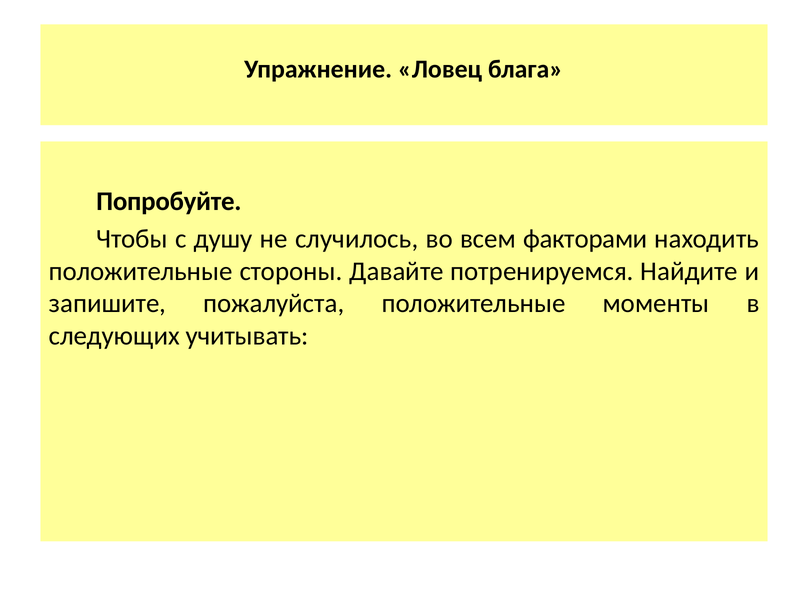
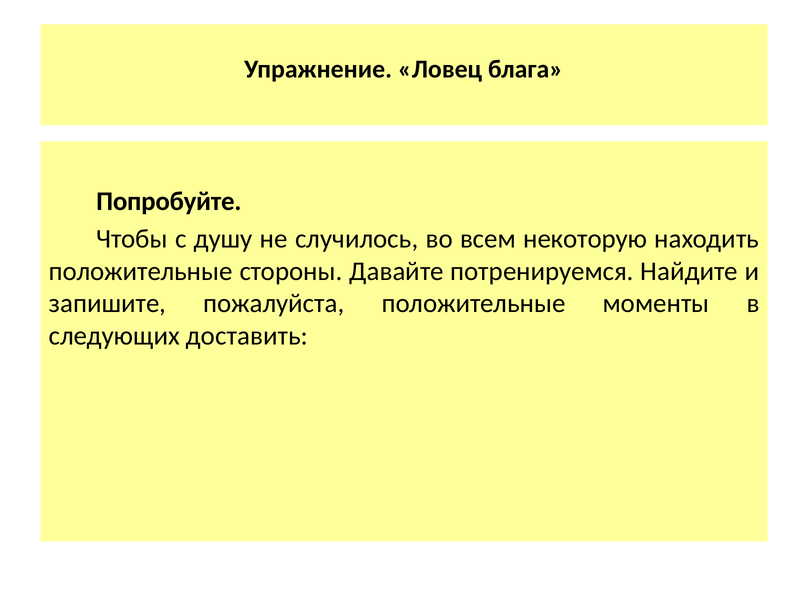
факторами: факторами -> некоторую (585, 239)
учитывать: учитывать -> доставить (247, 336)
